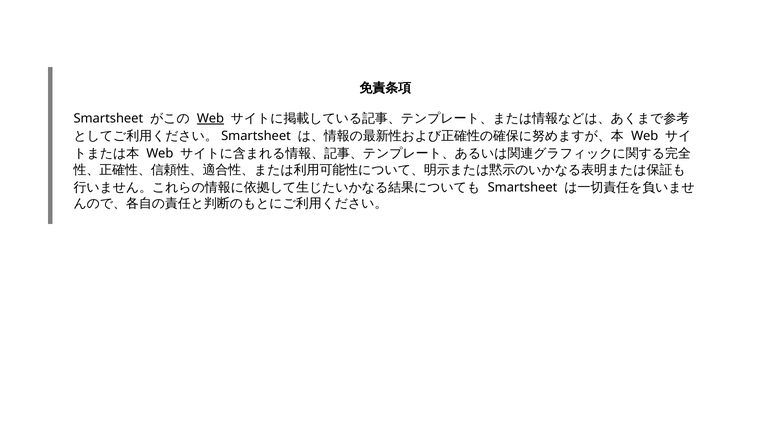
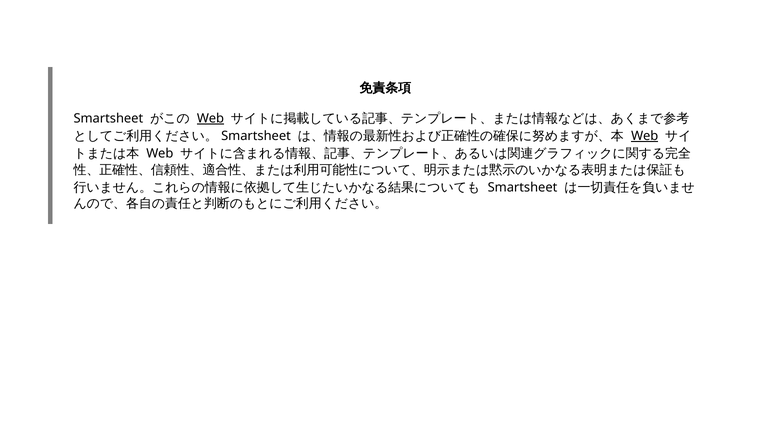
Web underline: none -> present (645, 136)
